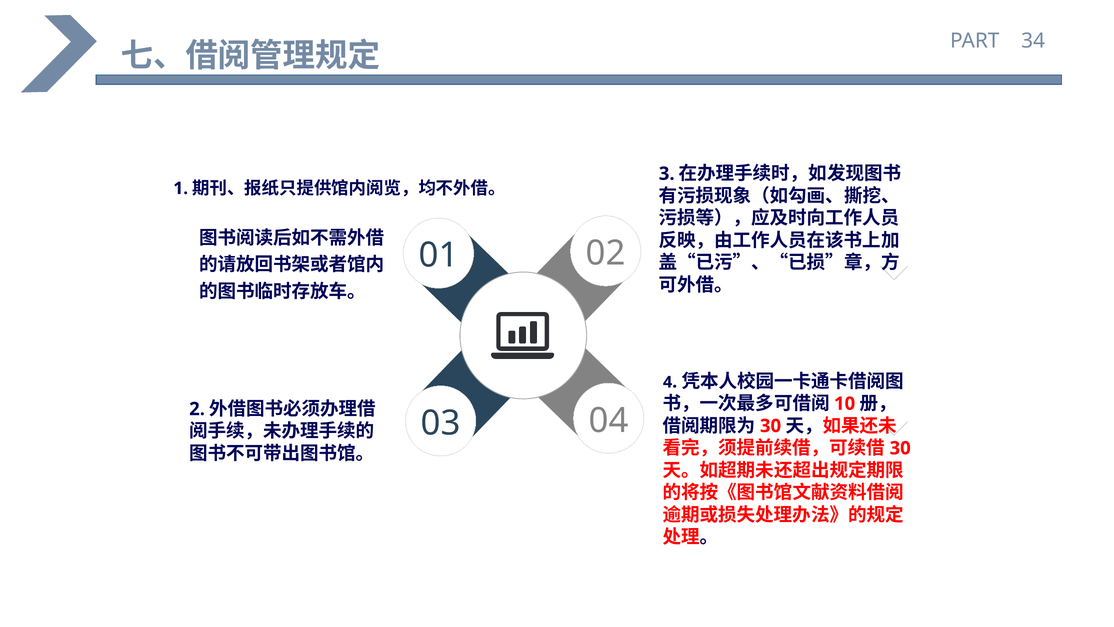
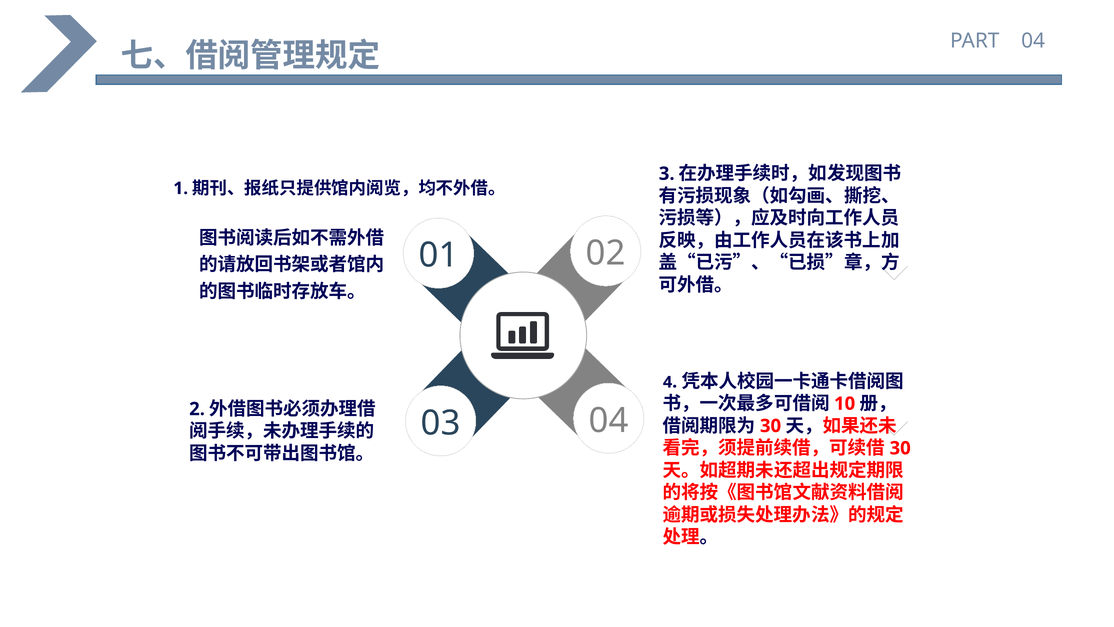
PART 34: 34 -> 04 (1033, 41)
